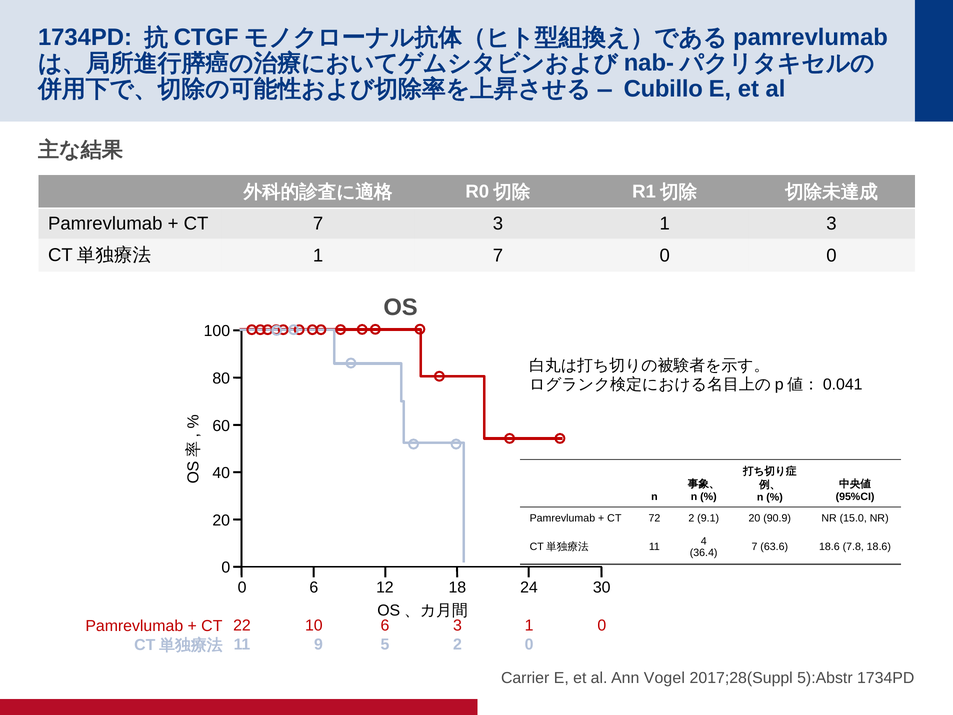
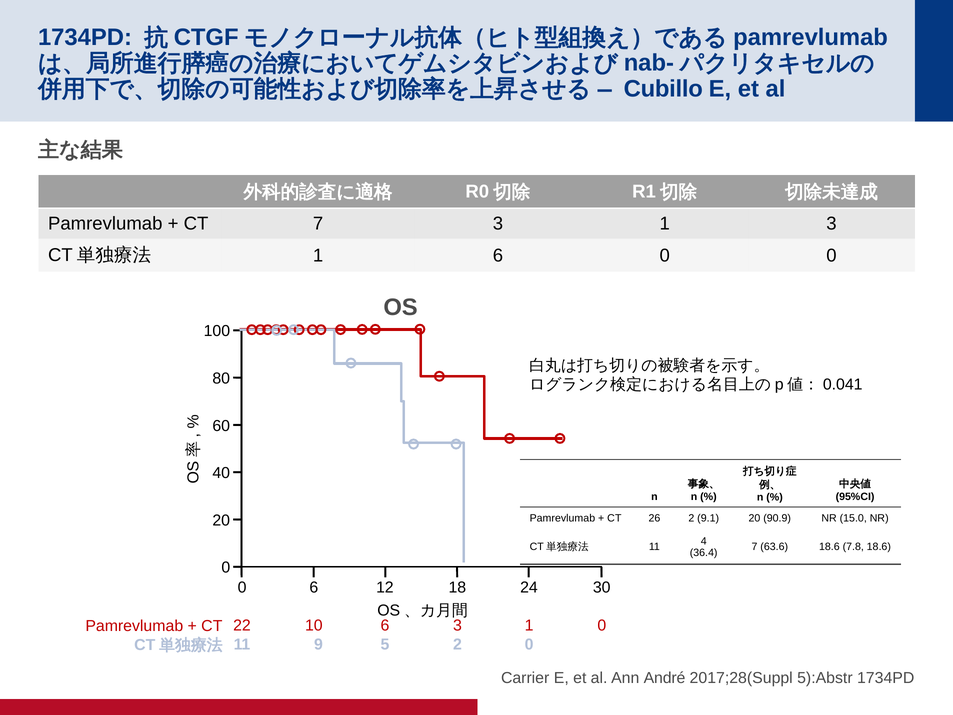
1 7: 7 -> 6 (498, 255)
72: 72 -> 26 (654, 518)
Vogel: Vogel -> André (665, 678)
